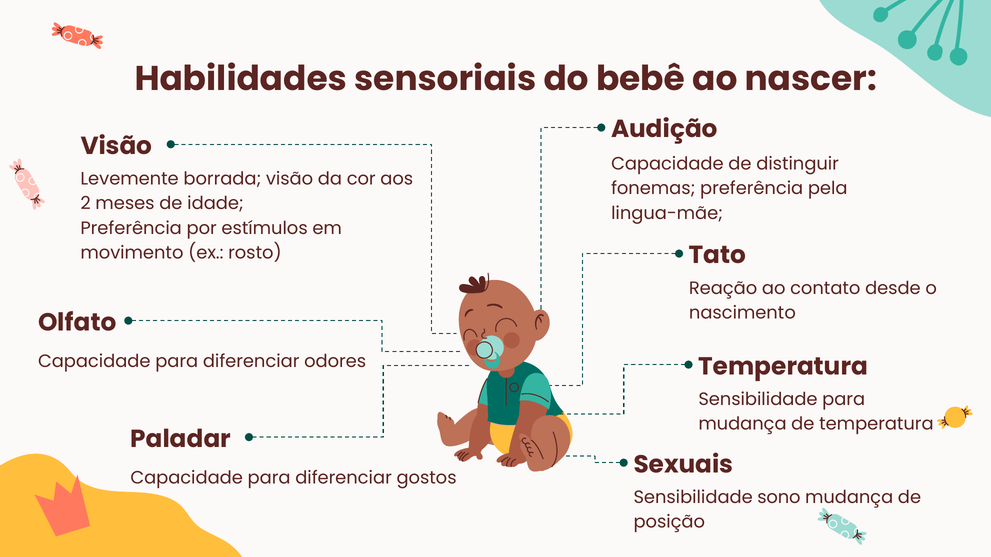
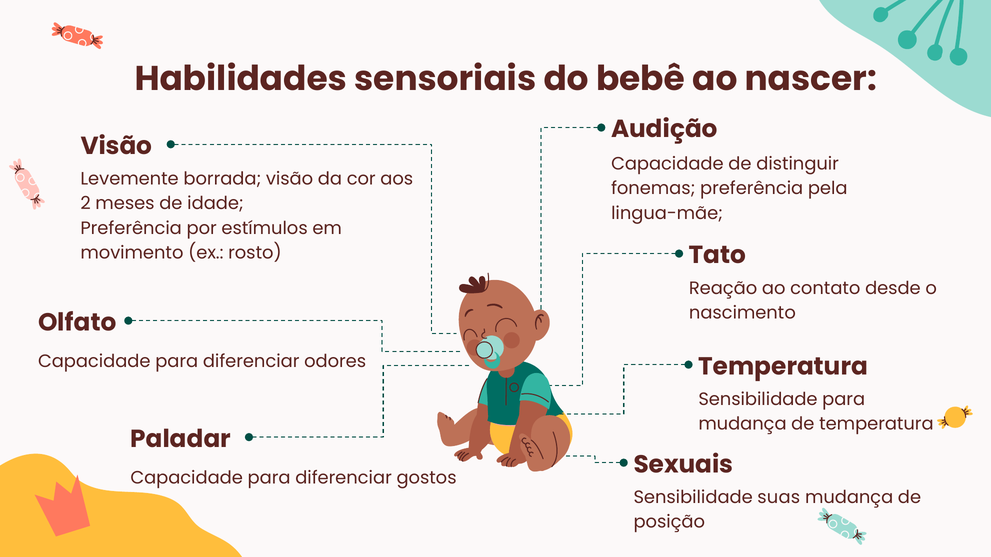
sono: sono -> suas (779, 498)
